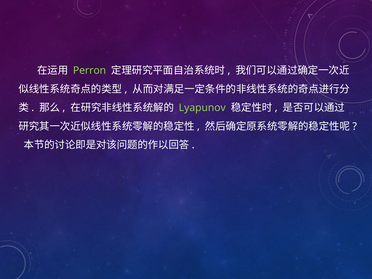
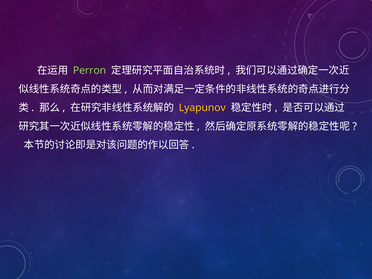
Lyapunov colour: light green -> yellow (202, 108)
